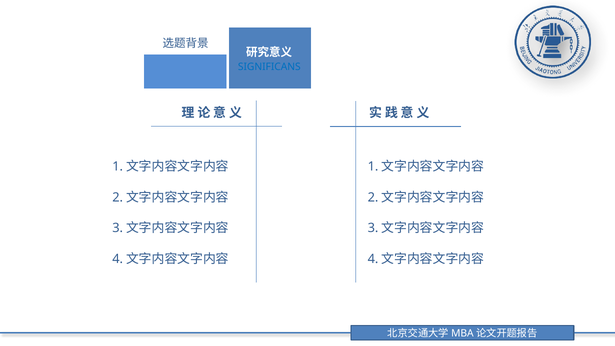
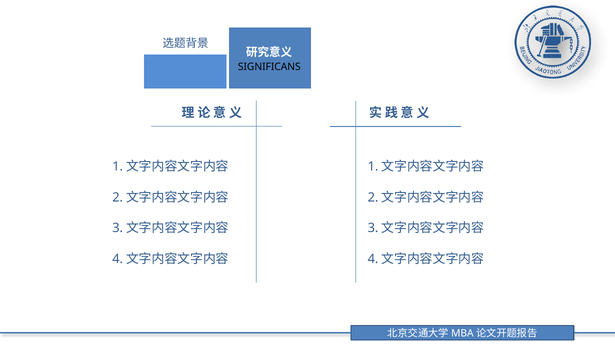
SIGNIFICANS colour: blue -> black (269, 67)
